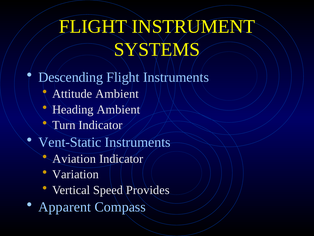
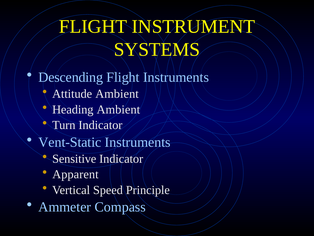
Aviation: Aviation -> Sensitive (74, 158)
Variation: Variation -> Apparent (75, 174)
Provides: Provides -> Principle (148, 190)
Apparent: Apparent -> Ammeter (65, 207)
